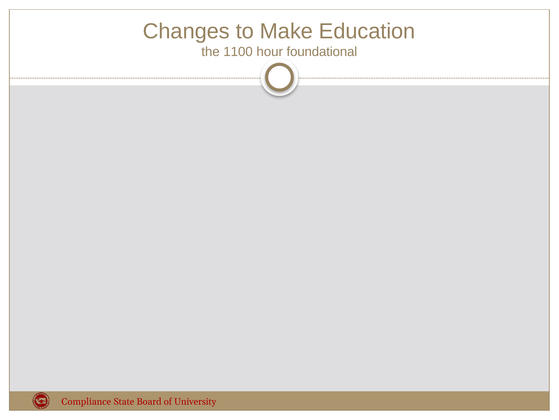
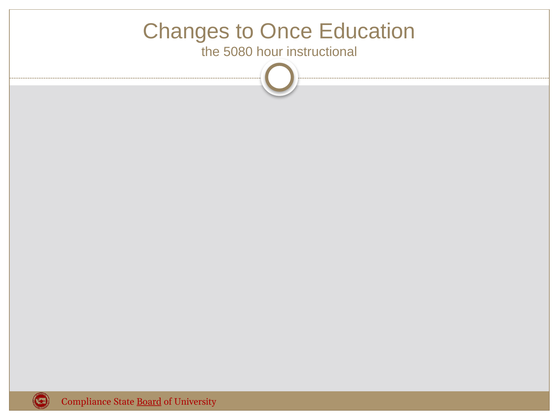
Make: Make -> Once (286, 31)
1100: 1100 -> 5080 (238, 52)
foundational: foundational -> instructional (322, 52)
Board underline: none -> present (149, 401)
